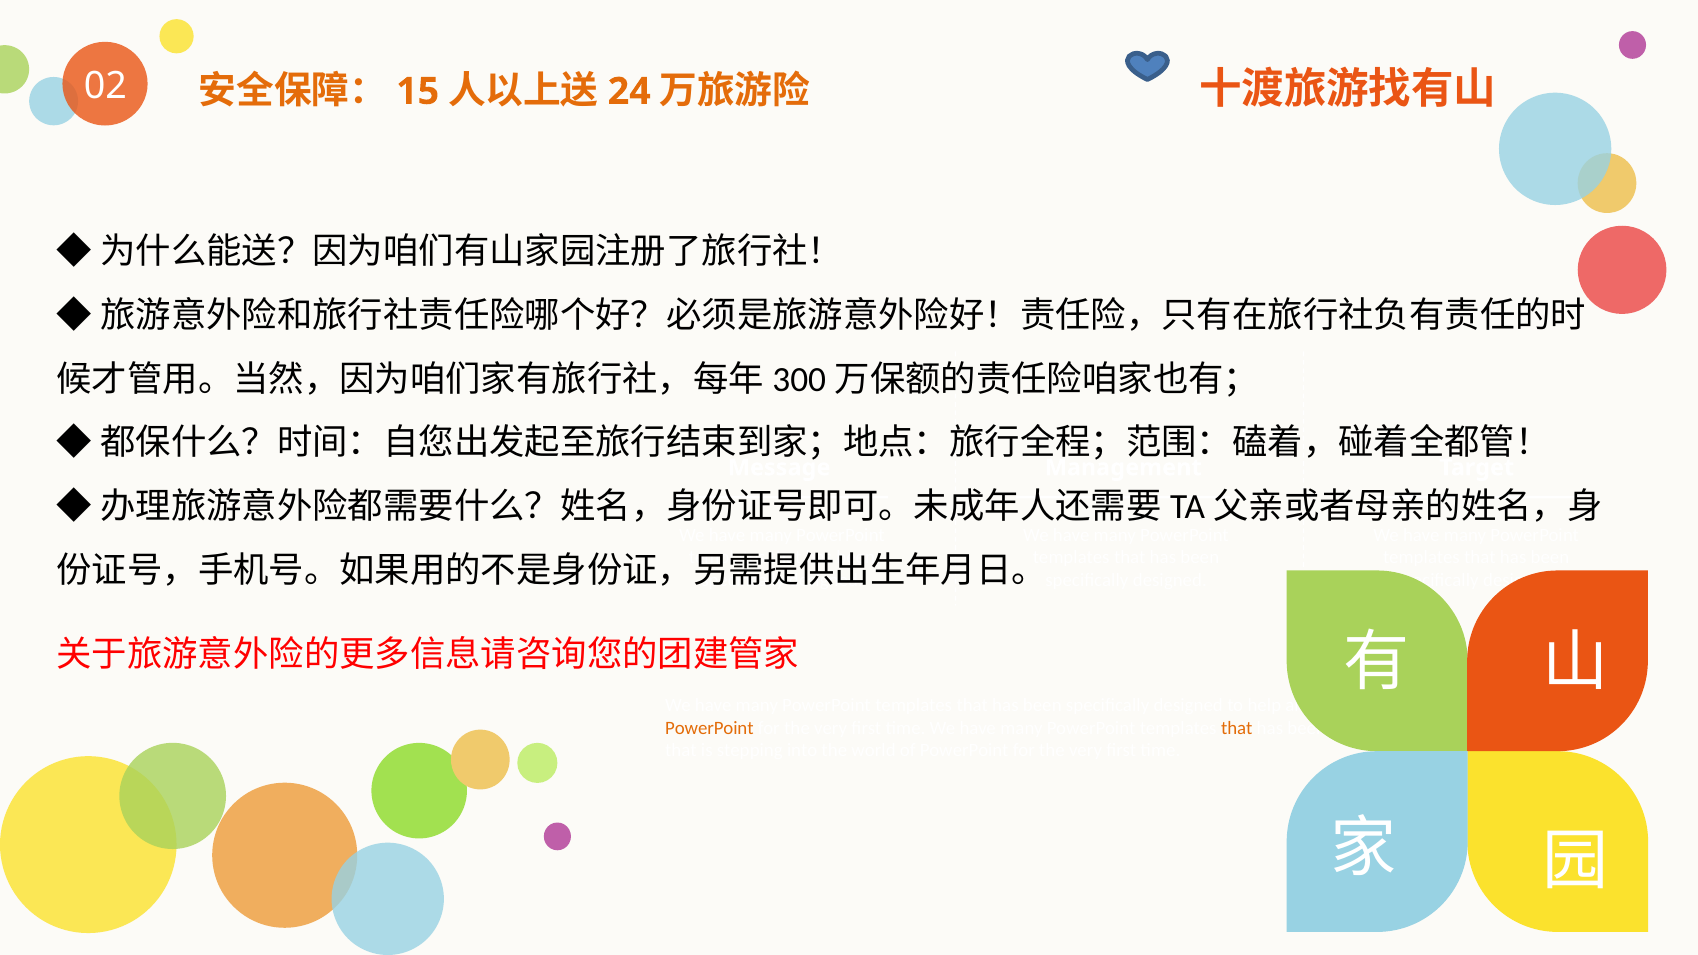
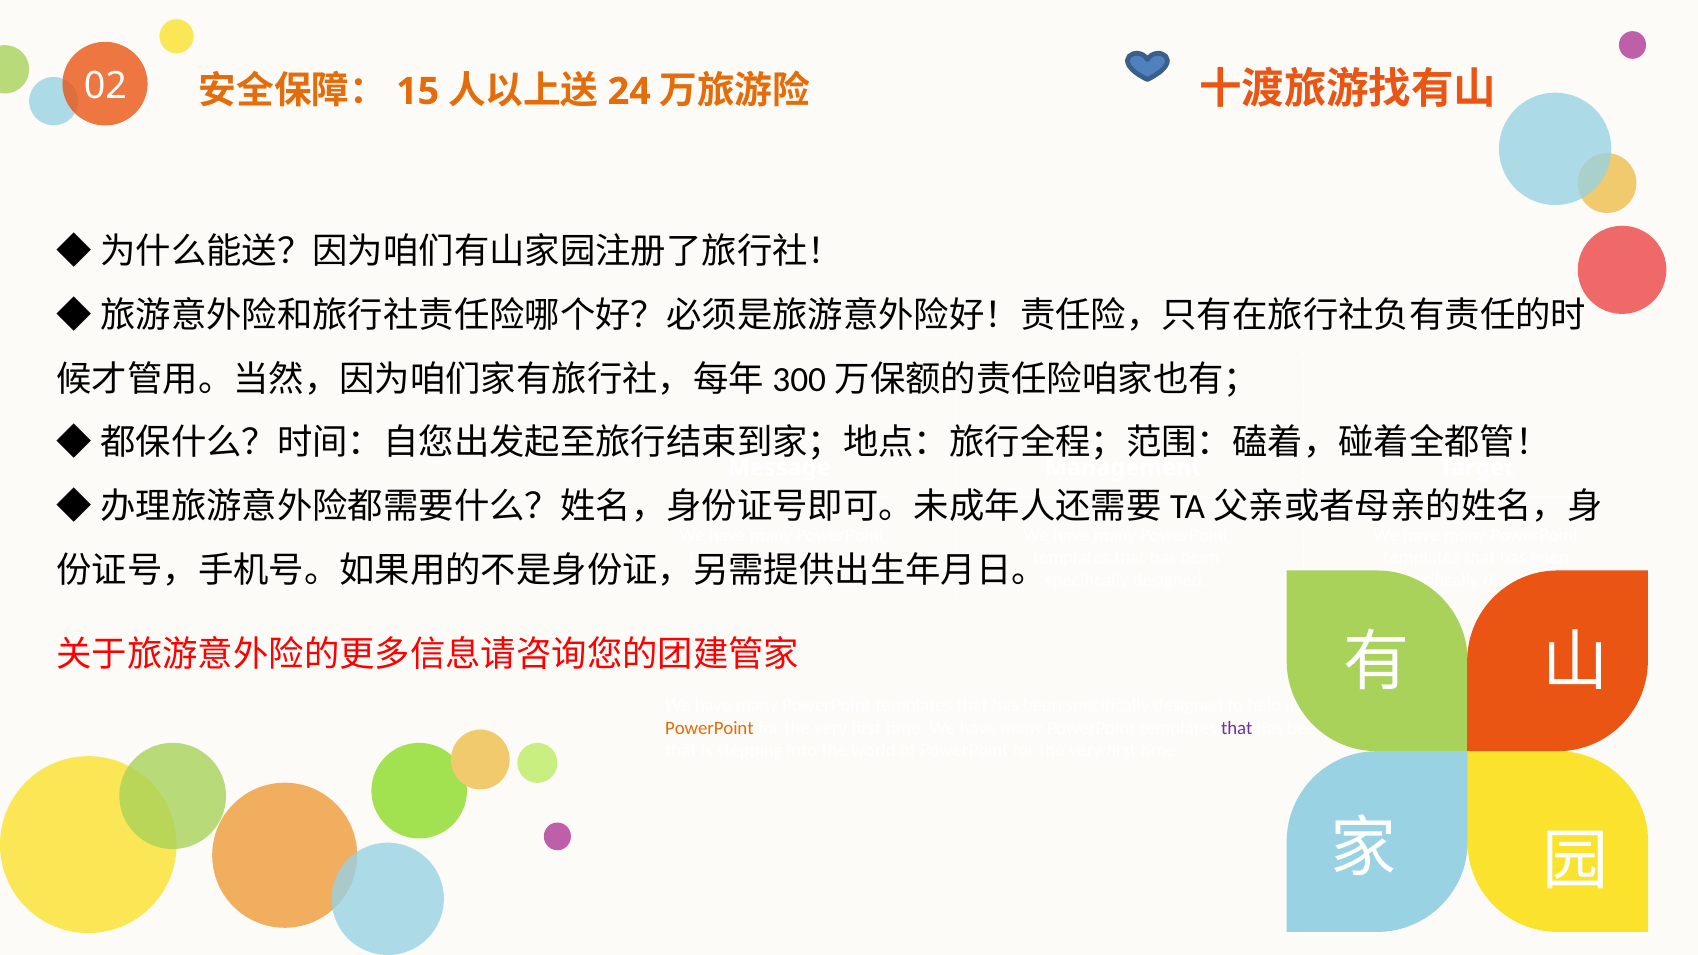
that colour: orange -> purple (1237, 728)
